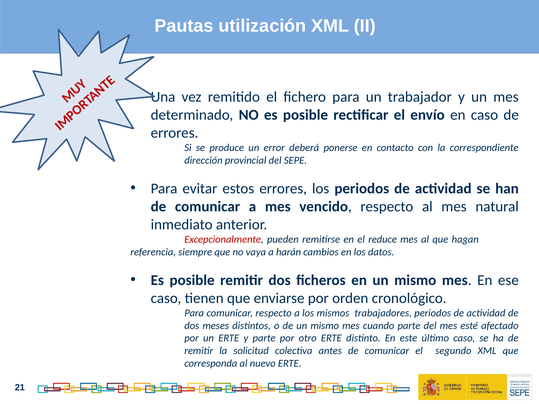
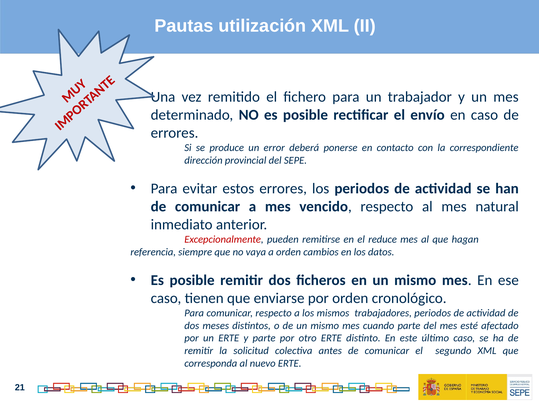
a harán: harán -> orden (289, 252)
